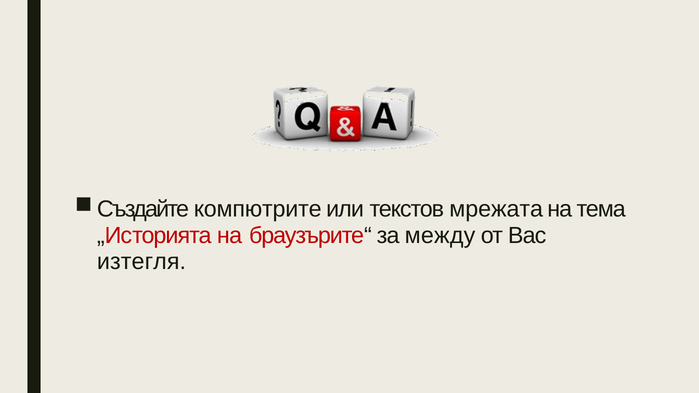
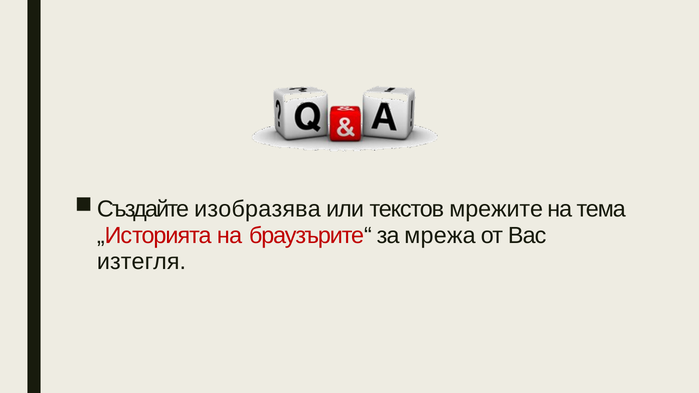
компютрите: компютрите -> изобразява (258, 209)
мрежата: мрежата -> мрежите (496, 209)
между: между -> мрежа (440, 235)
